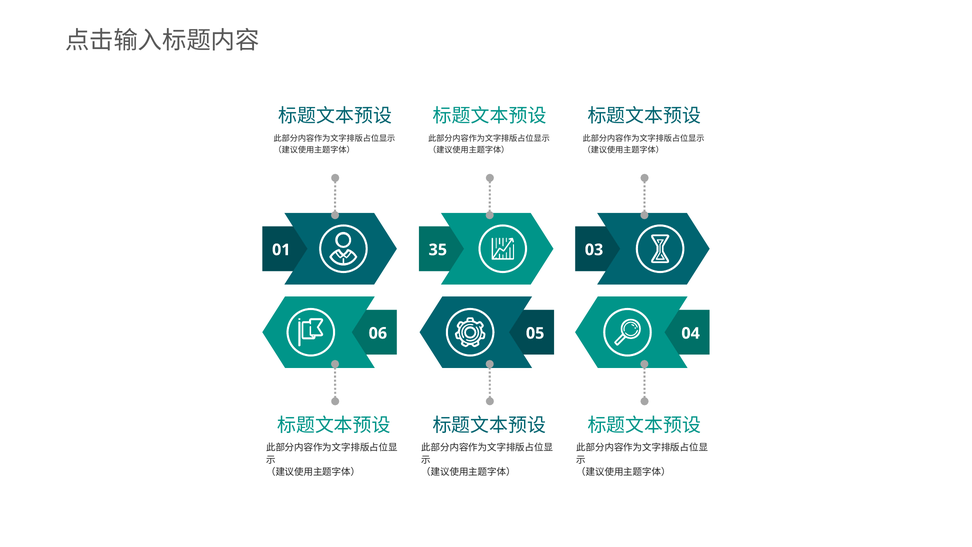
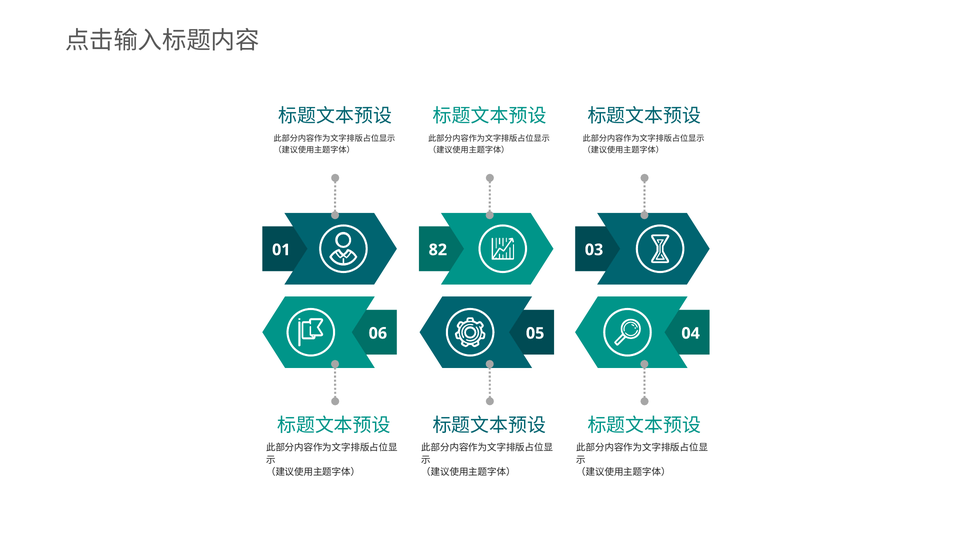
35: 35 -> 82 (438, 250)
